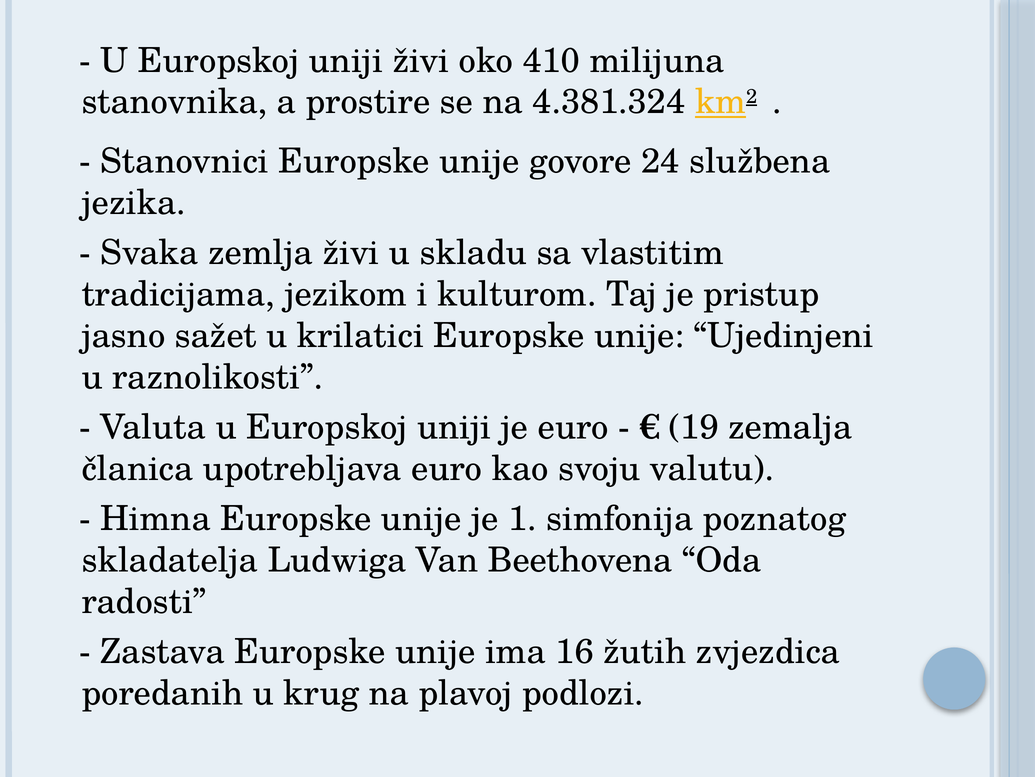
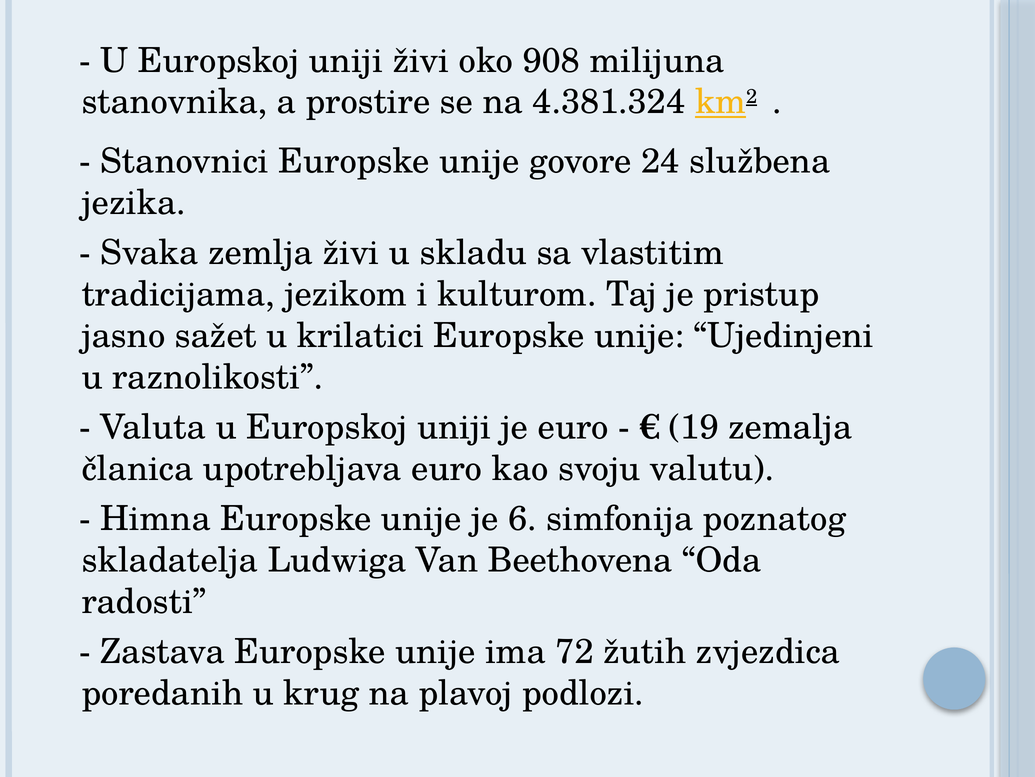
410: 410 -> 908 (551, 61)
1: 1 -> 6 (522, 518)
16: 16 -> 72 (575, 651)
